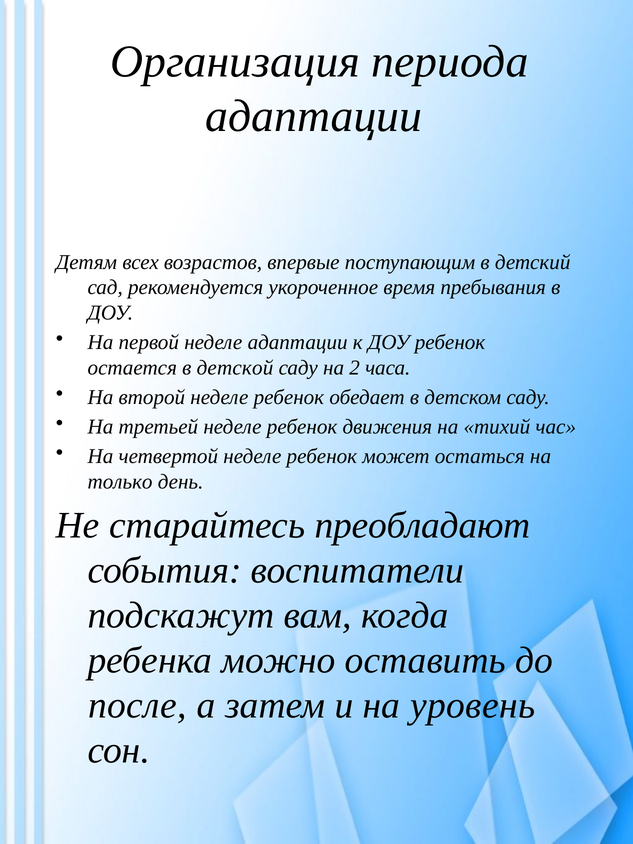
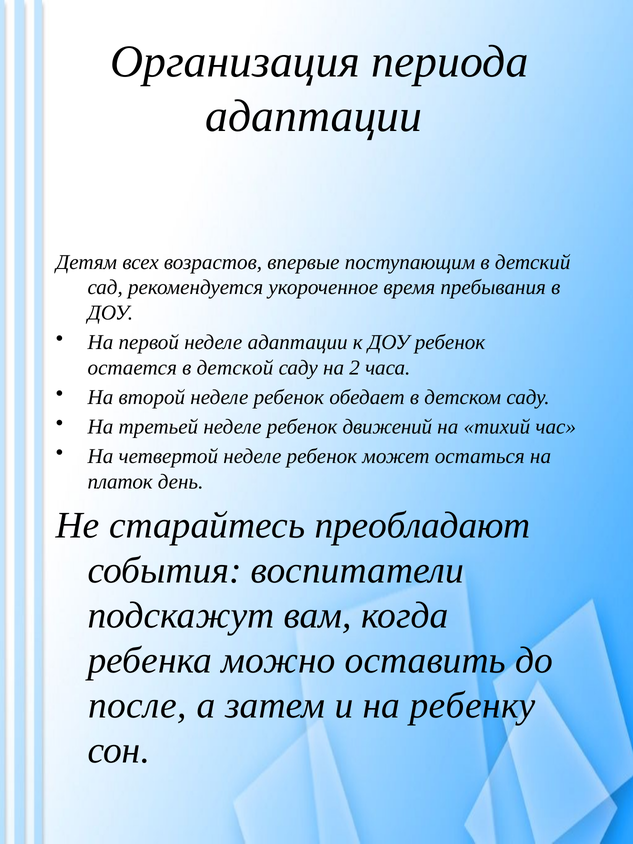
движения: движения -> движений (387, 427)
только: только -> платок (120, 482)
уровень: уровень -> ребенку (473, 706)
